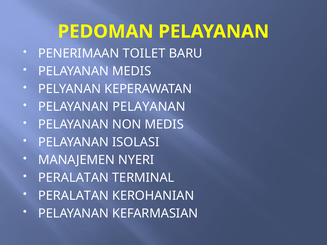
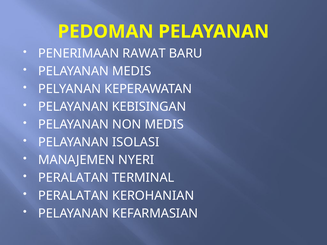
TOILET: TOILET -> RAWAT (144, 54)
PELAYANAN PELAYANAN: PELAYANAN -> KEBISINGAN (149, 107)
